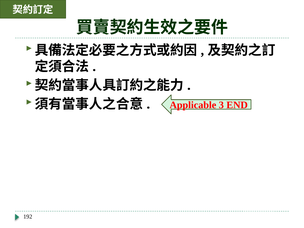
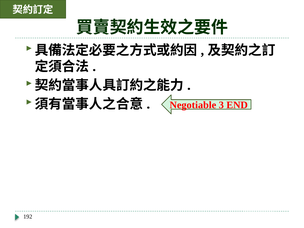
Applicable: Applicable -> Negotiable (193, 105)
